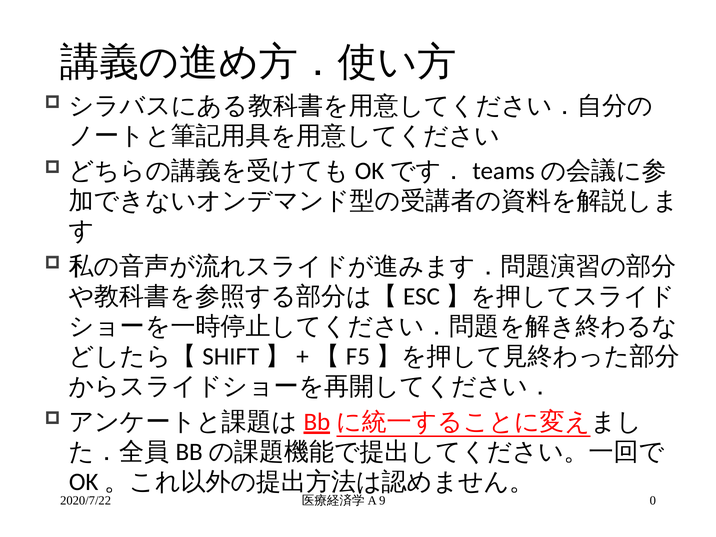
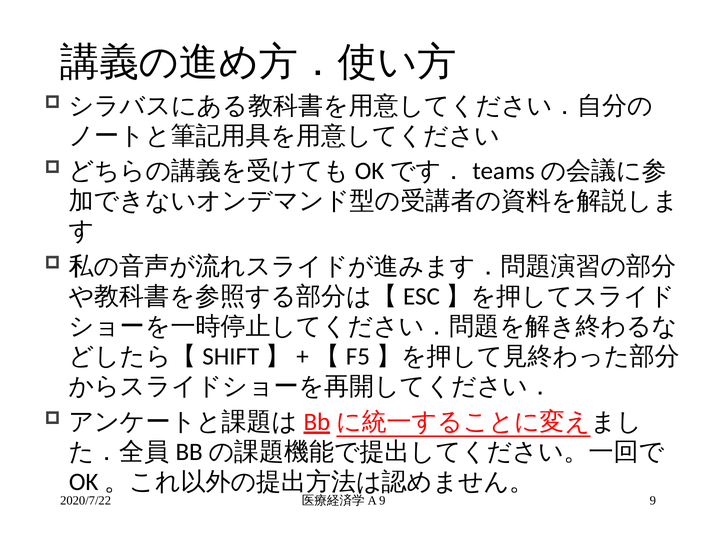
9 0: 0 -> 9 (653, 501)
